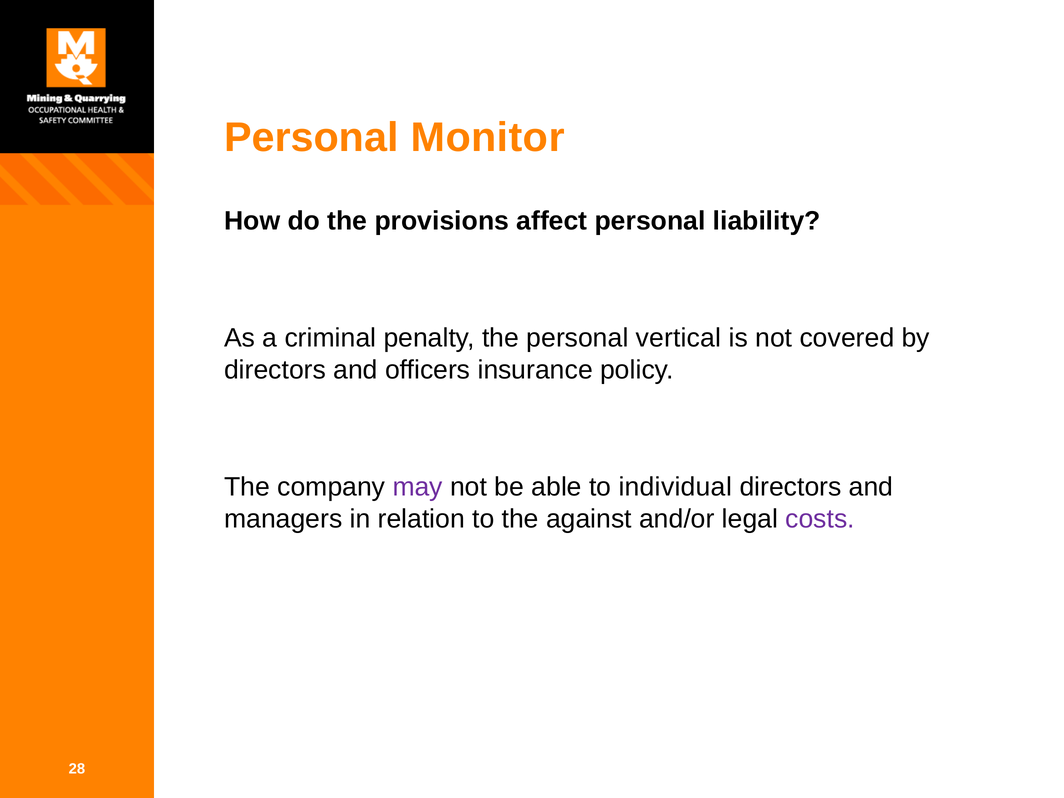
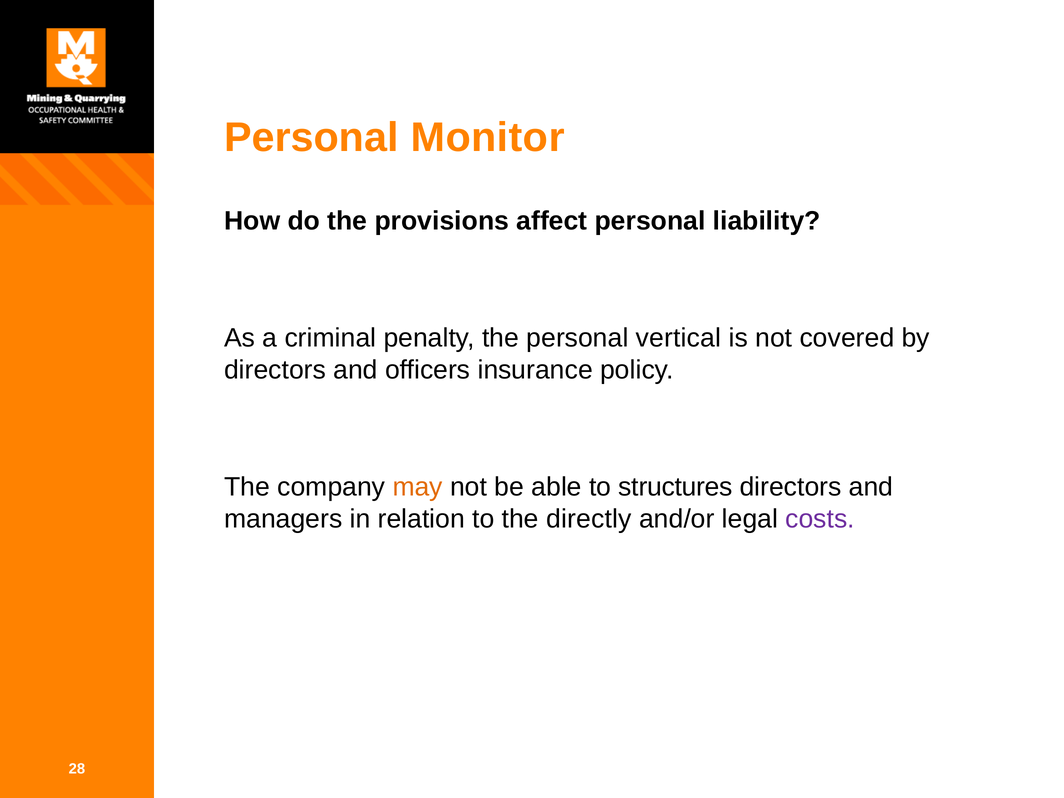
may colour: purple -> orange (418, 487)
individual: individual -> structures (676, 487)
against: against -> directly (589, 519)
